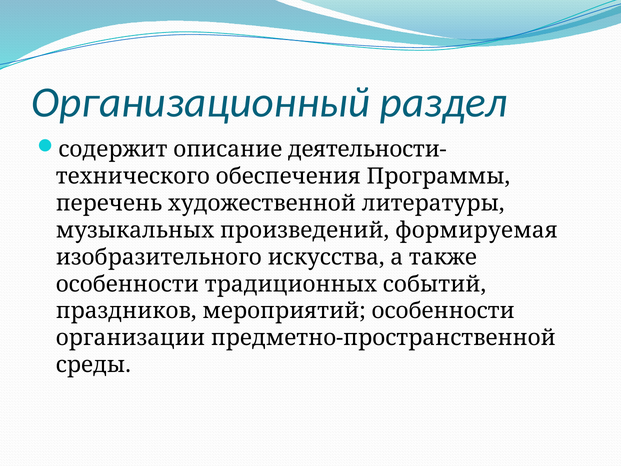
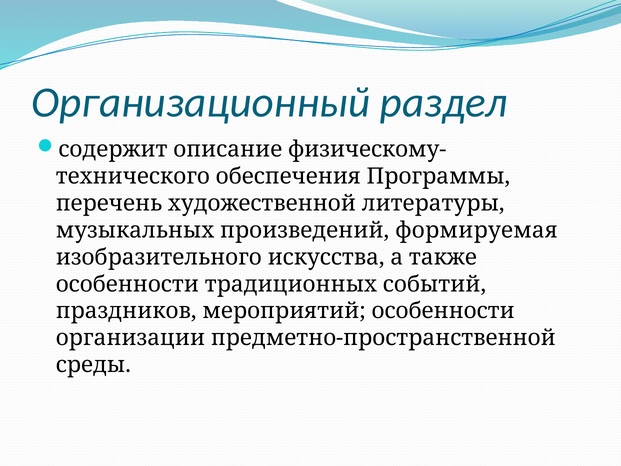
деятельности-: деятельности- -> физическому- (367, 150)
